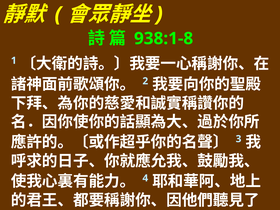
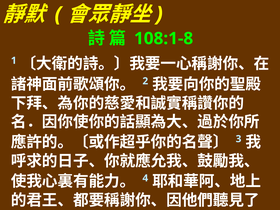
938:1-8: 938:1-8 -> 108:1-8 (164, 39)
